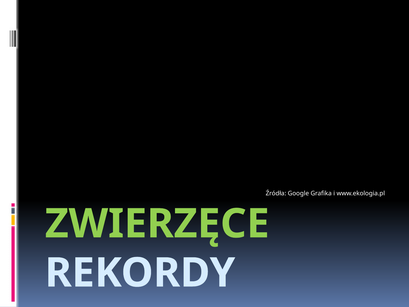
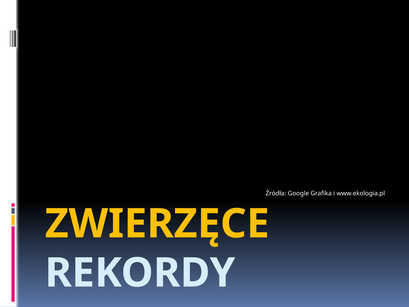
ZWIERZĘCE colour: light green -> yellow (157, 224)
